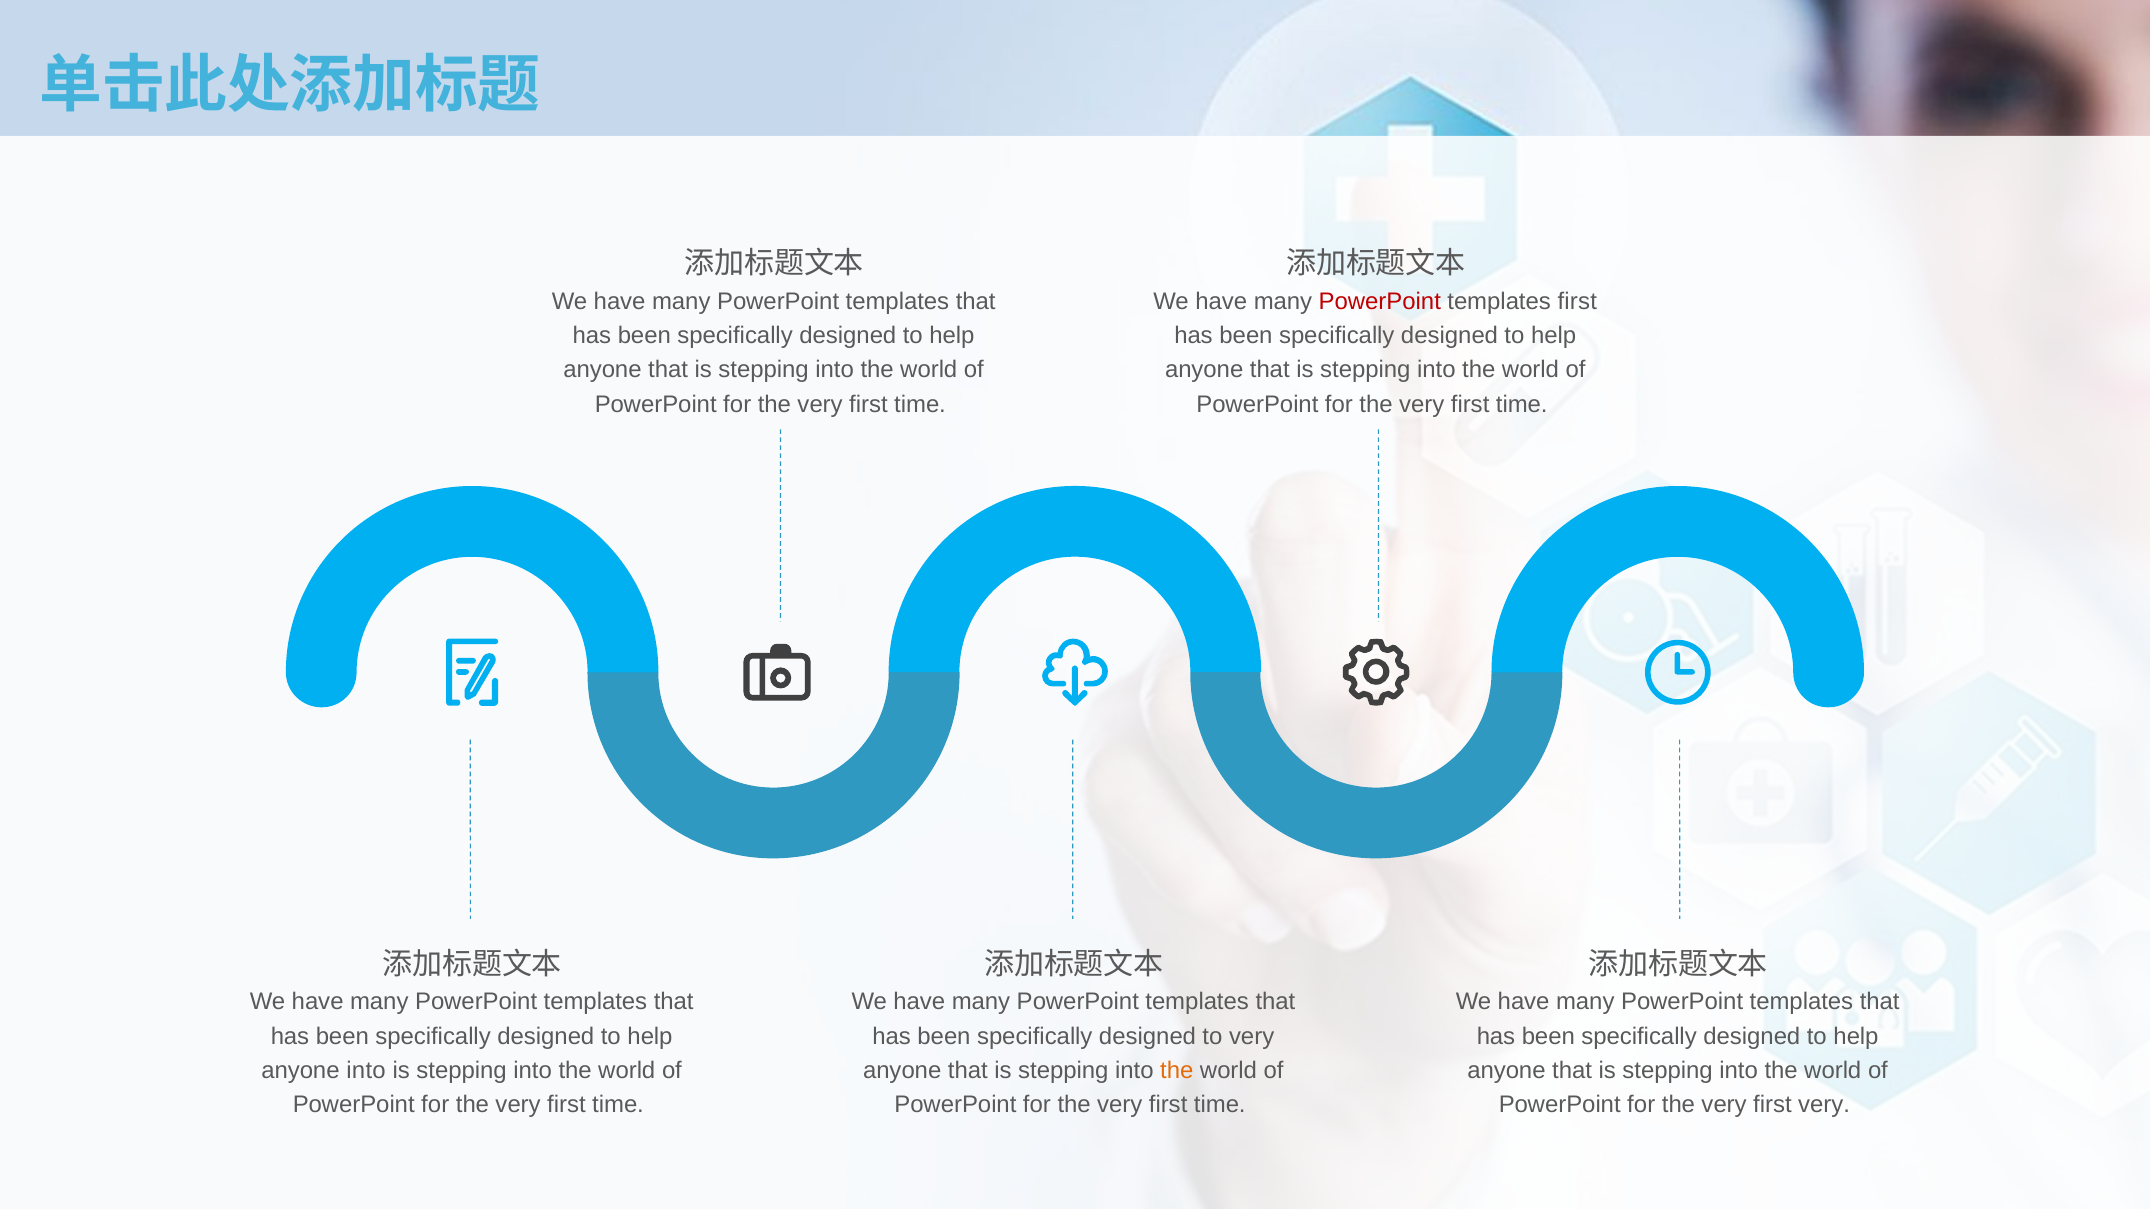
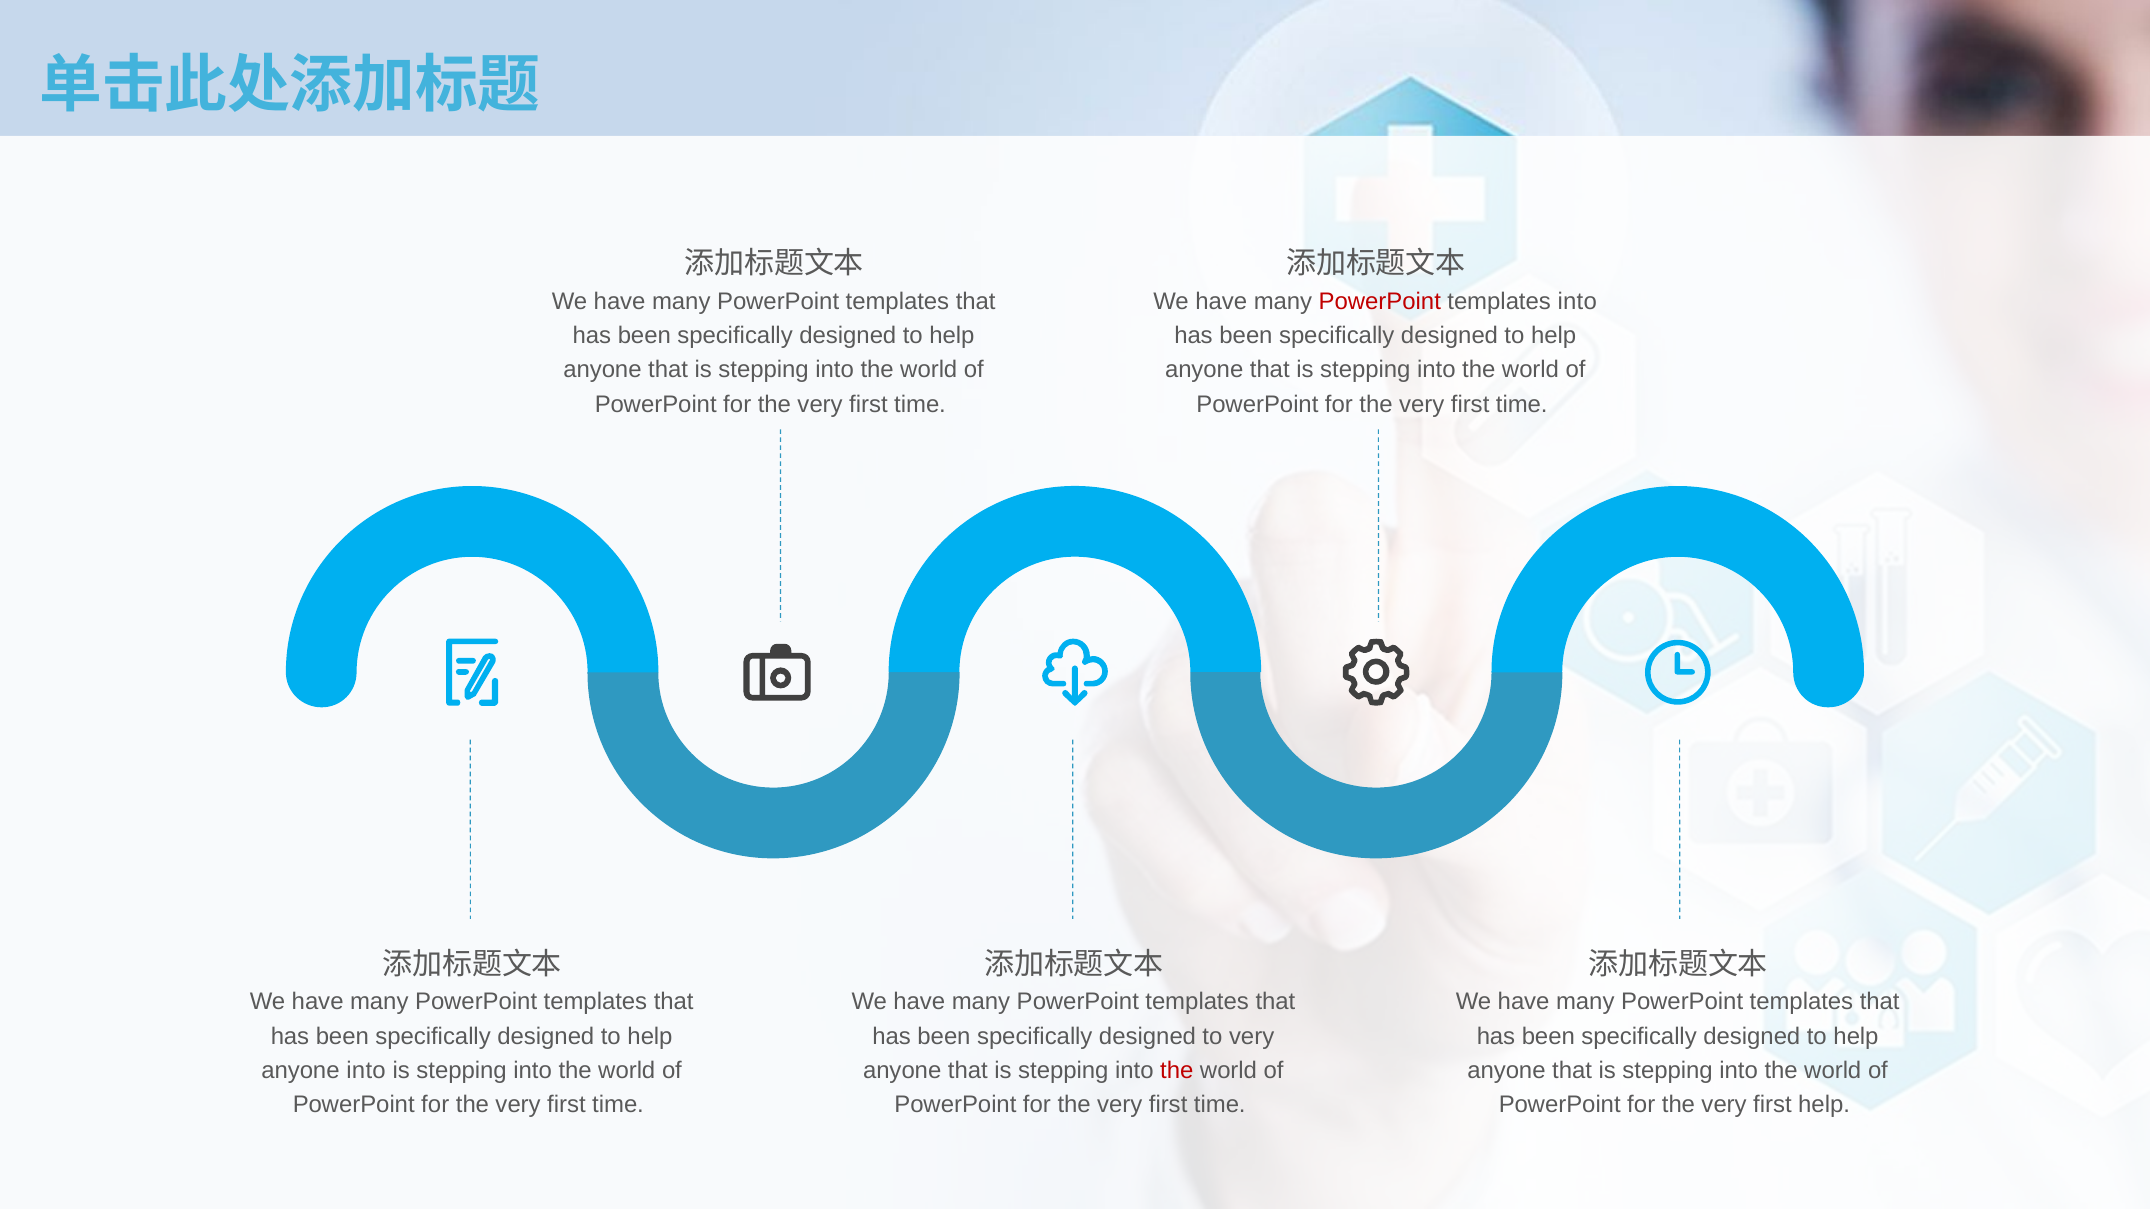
templates first: first -> into (1577, 302)
the colour: orange -> red (1177, 1071)
first very: very -> help (1824, 1105)
